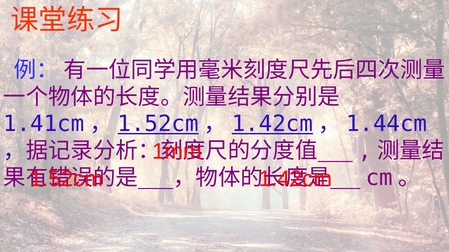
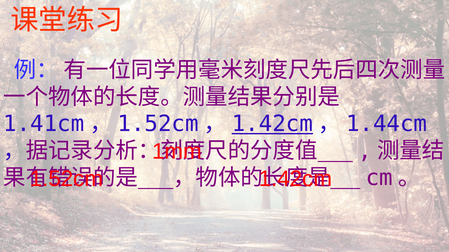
1.52cm underline: present -> none (158, 124)
